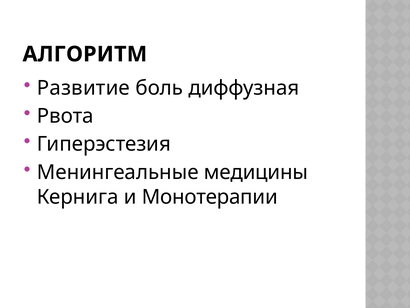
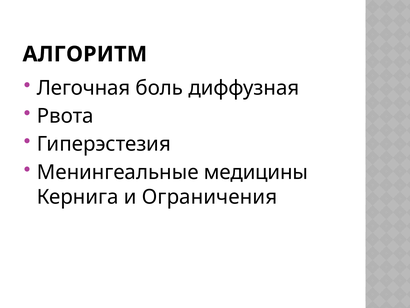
Развитие: Развитие -> Легочная (84, 88)
Монотерапии: Монотерапии -> Ограничения (210, 197)
